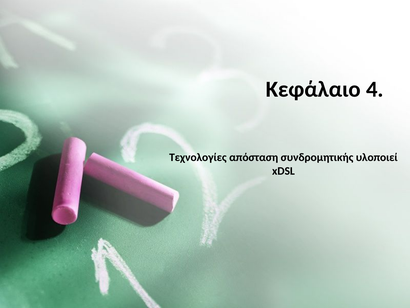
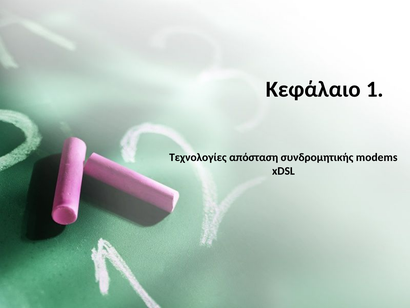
4: 4 -> 1 (375, 89)
υλοποιεί: υλοποιεί -> modems (377, 157)
